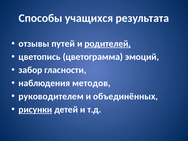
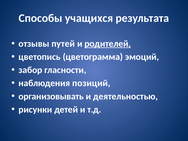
методов: методов -> позиций (91, 83)
руководителем: руководителем -> организовывать (51, 96)
объединённых: объединённых -> деятельностью (126, 96)
рисунки underline: present -> none (35, 109)
